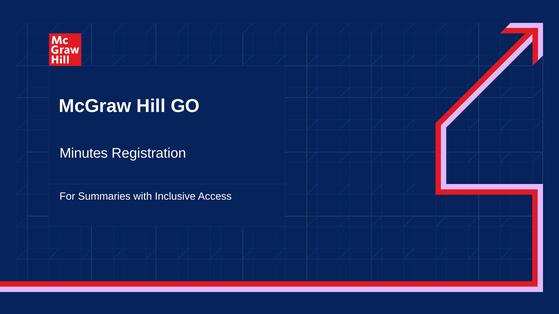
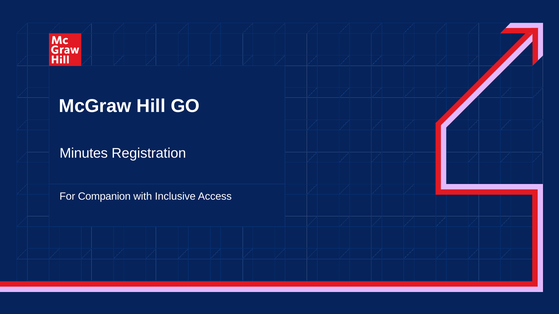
Summaries: Summaries -> Companion (104, 197)
